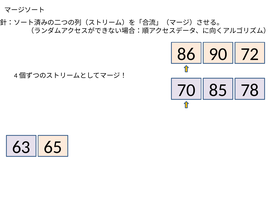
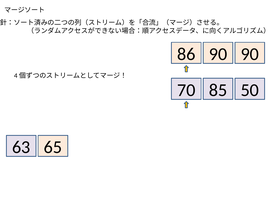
86 72: 72 -> 90 (250, 54)
78: 78 -> 50 (250, 90)
